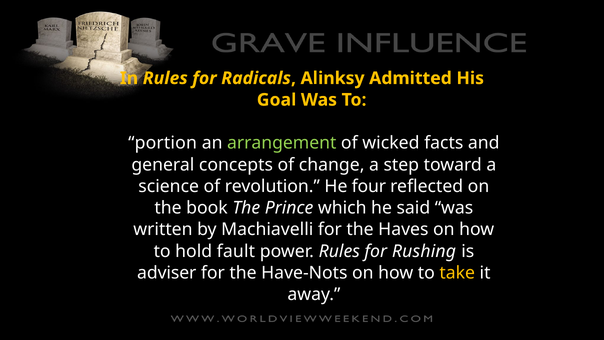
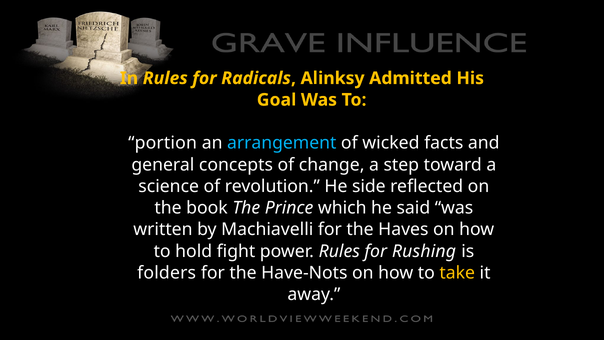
arrangement colour: light green -> light blue (282, 143)
four: four -> side (369, 186)
fault: fault -> fight (236, 251)
adviser: adviser -> folders (167, 273)
